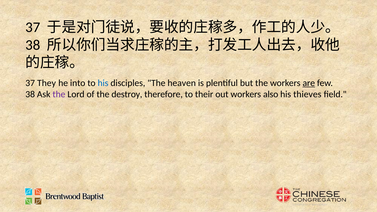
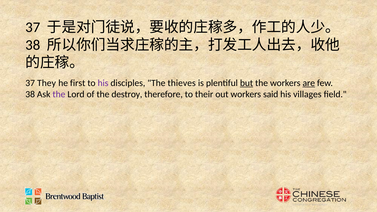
into: into -> first (78, 83)
his colour: blue -> purple (103, 83)
heaven: heaven -> thieves (182, 83)
but underline: none -> present (247, 83)
also: also -> said (271, 94)
thieves: thieves -> villages (307, 94)
